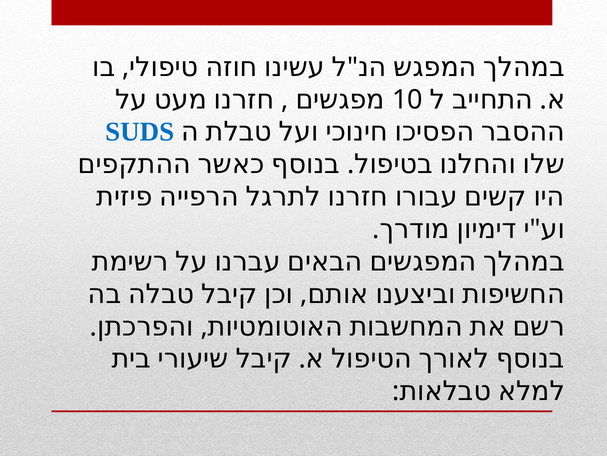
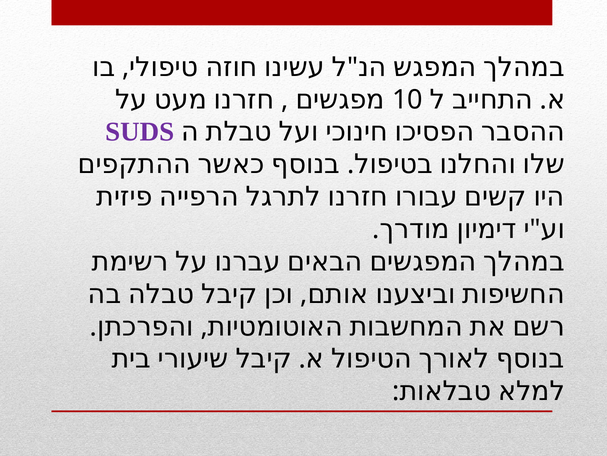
SUDS colour: blue -> purple (140, 132)
